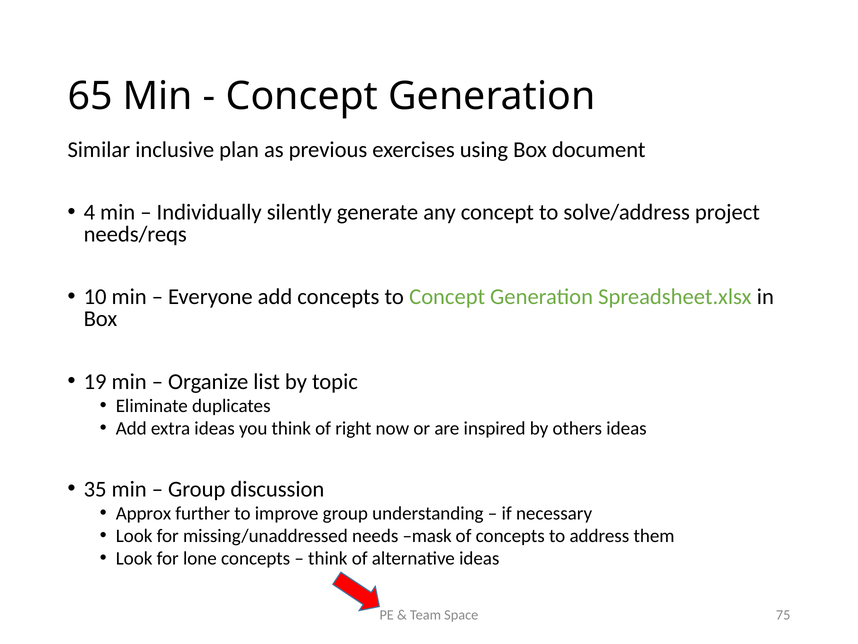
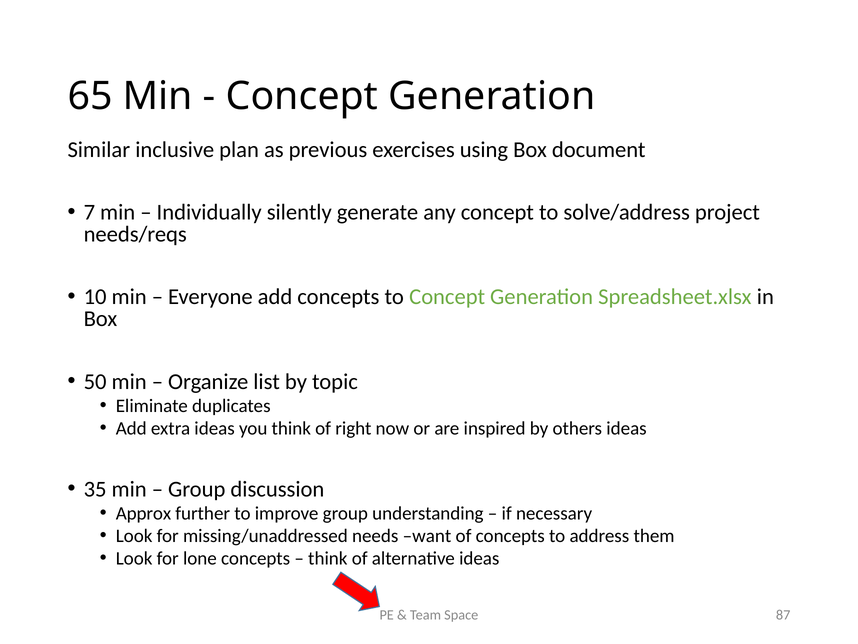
4: 4 -> 7 (89, 212)
19: 19 -> 50 (95, 381)
mask: mask -> want (427, 536)
75: 75 -> 87 (783, 614)
